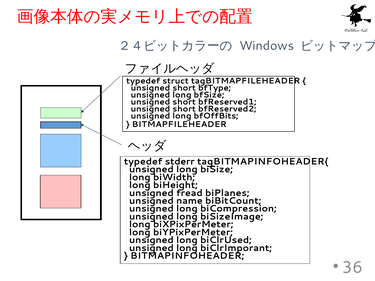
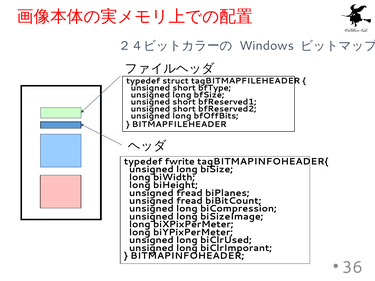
stderr: stderr -> fwrite (180, 162)
name: name -> fread (189, 201)
